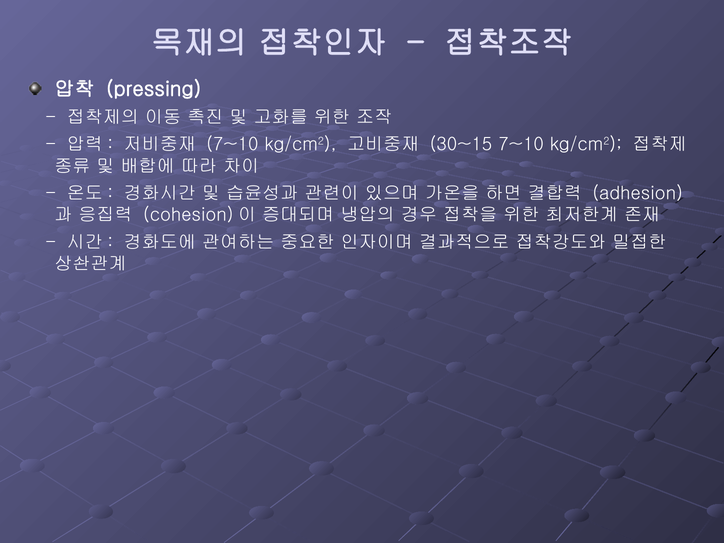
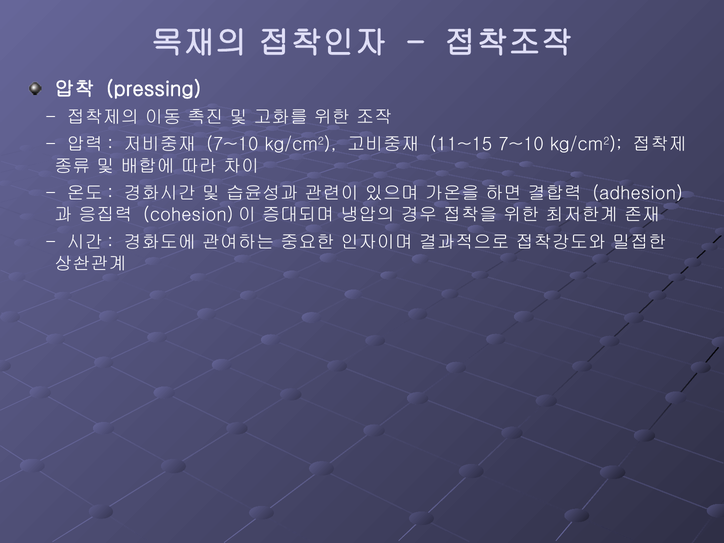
30~15: 30~15 -> 11~15 (461, 144)
